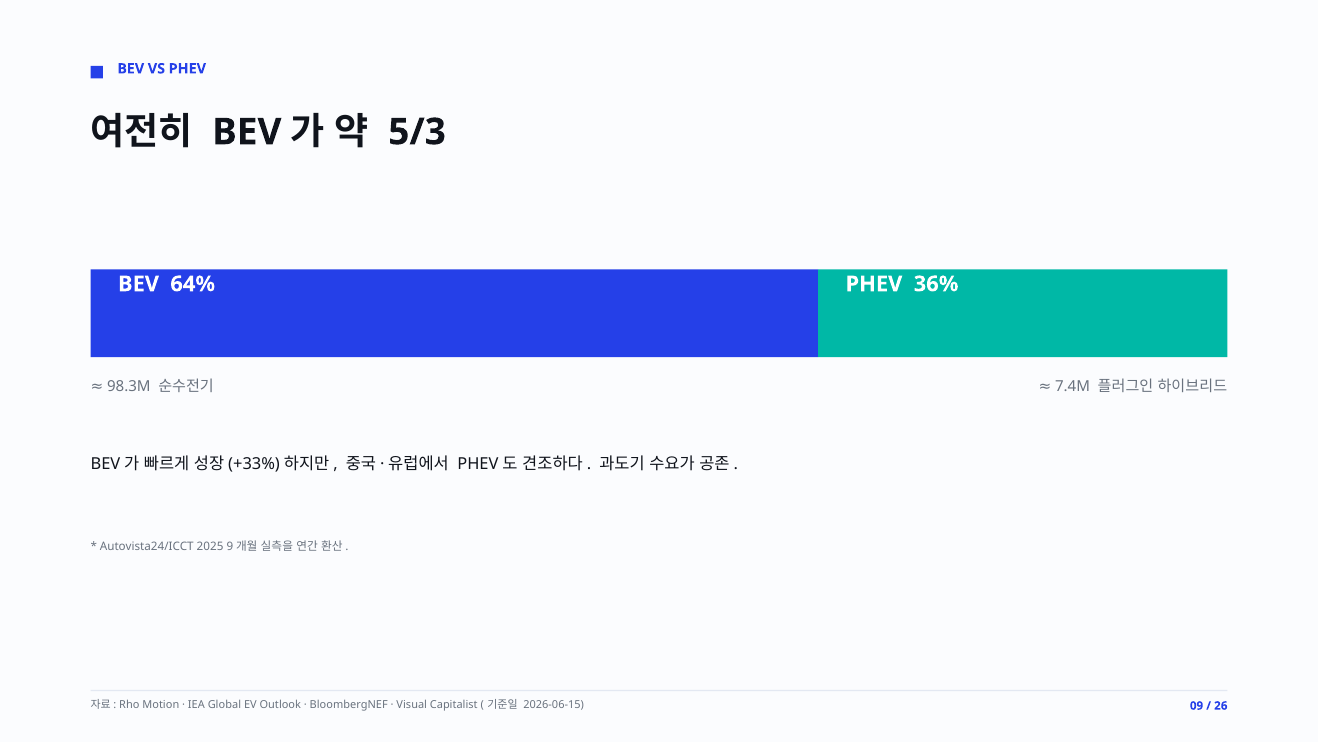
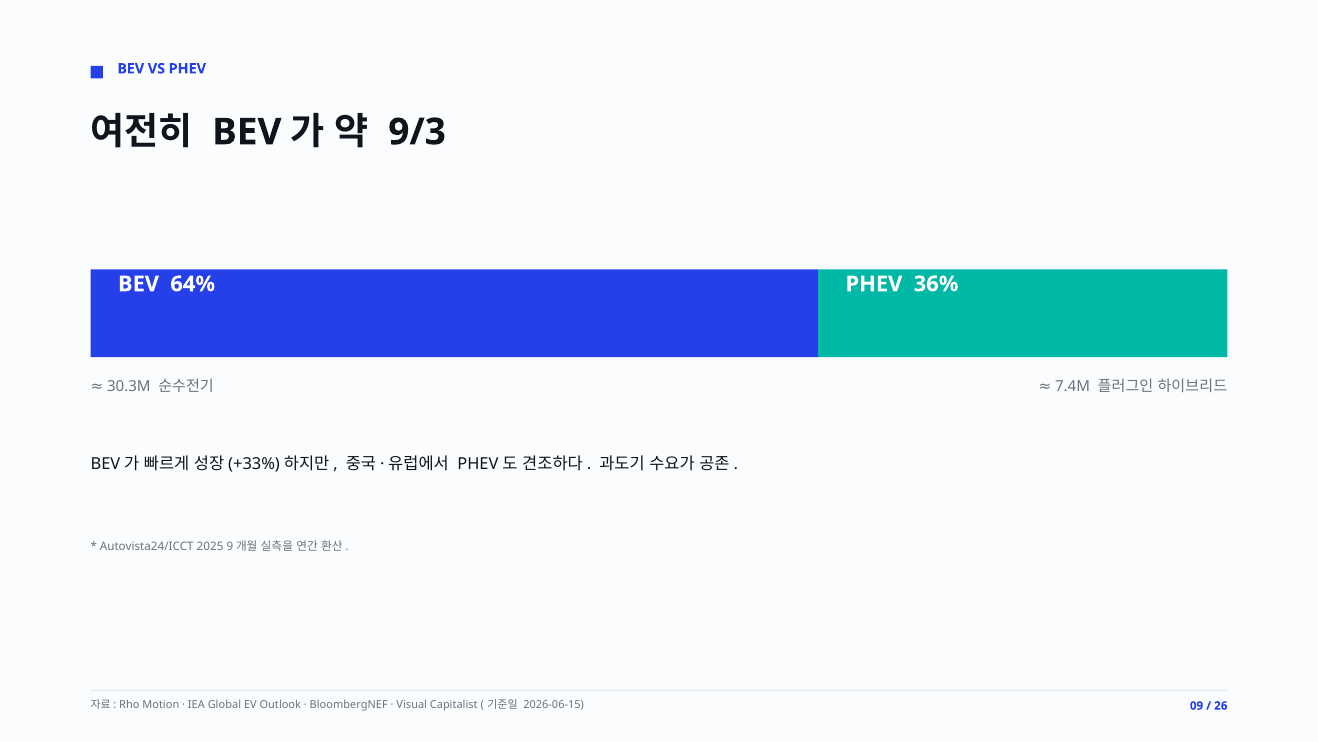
5/3: 5/3 -> 9/3 (417, 132)
98.3M: 98.3M -> 30.3M (129, 386)
